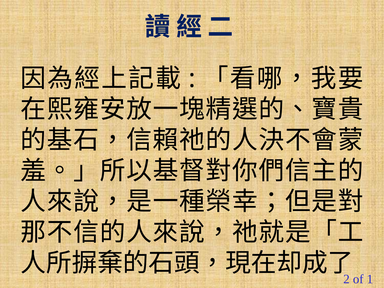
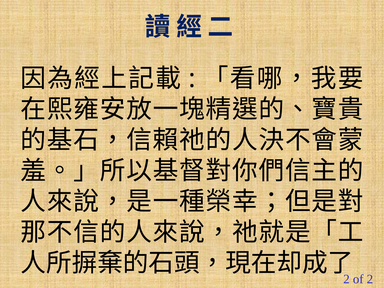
of 1: 1 -> 2 (370, 279)
